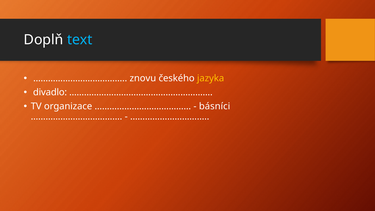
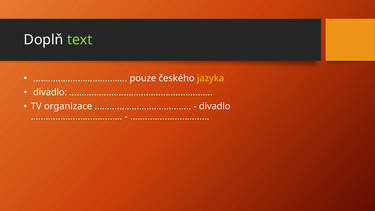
text colour: light blue -> light green (80, 40)
znovu: znovu -> pouze (143, 78)
básníci: básníci -> divadlo (215, 106)
